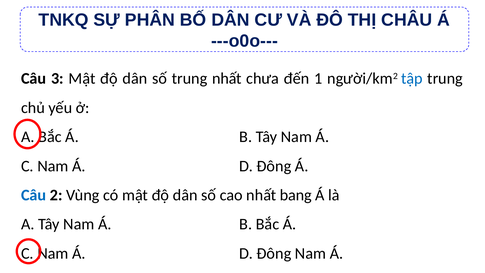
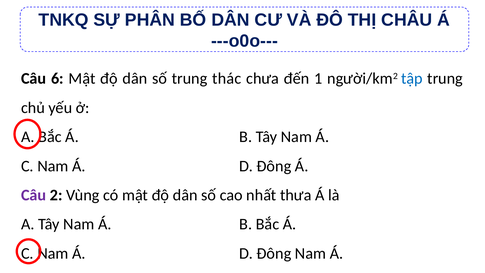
3: 3 -> 6 (57, 79)
trung nhất: nhất -> thác (227, 79)
Câu colour: blue -> purple (34, 195)
bang: bang -> thưa (296, 195)
